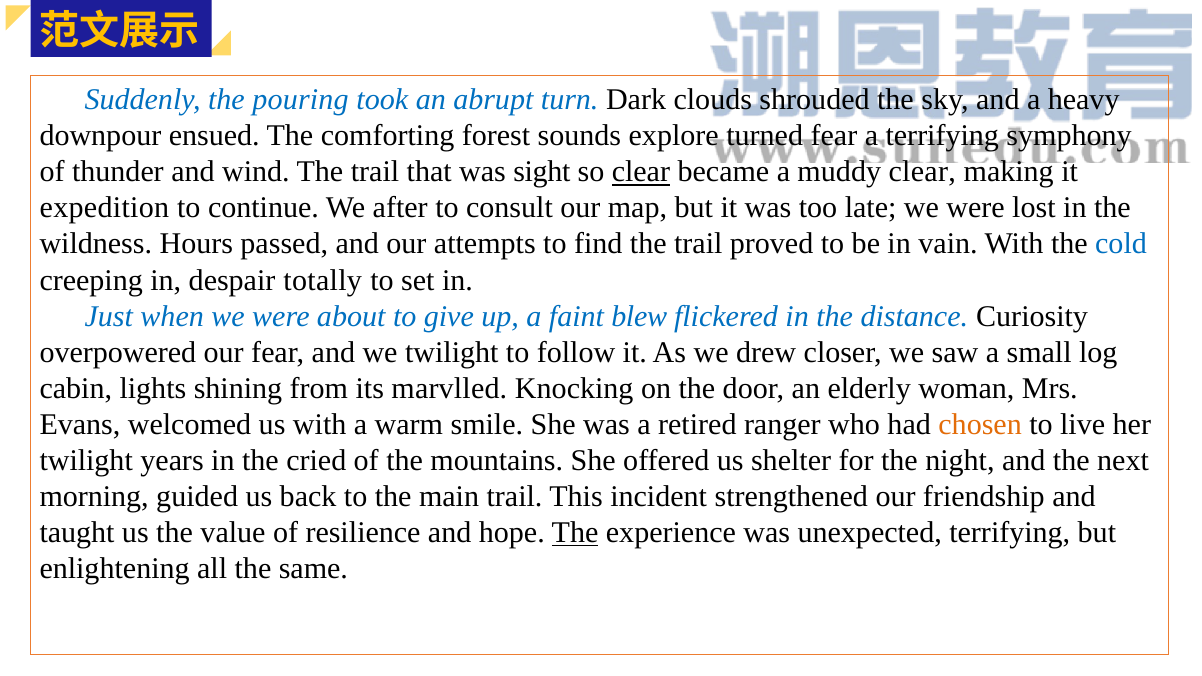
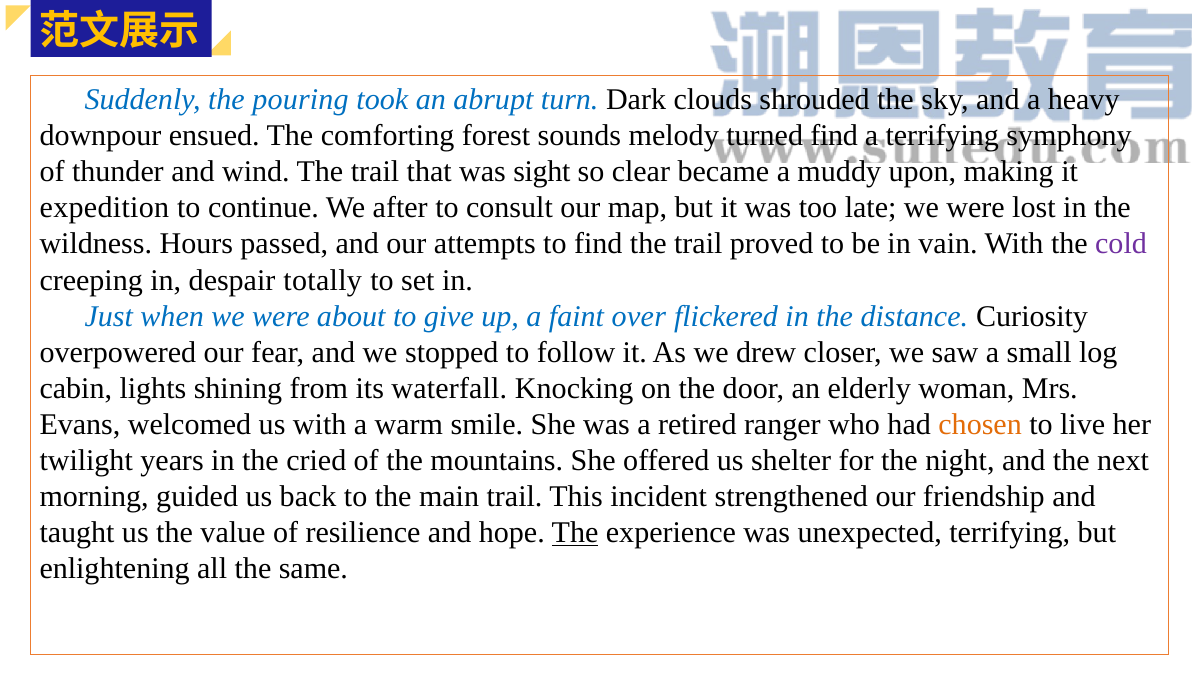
explore: explore -> melody (674, 136)
turned fear: fear -> find (834, 136)
clear underline: present -> none (641, 172)
muddy clear: clear -> upon (922, 172)
cold colour: blue -> purple (1121, 244)
blew: blew -> over (639, 316)
we twilight: twilight -> stopped (452, 352)
marvlled: marvlled -> waterfall (449, 388)
